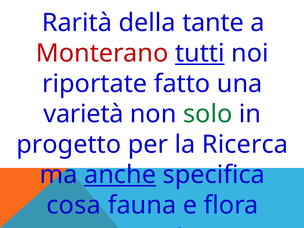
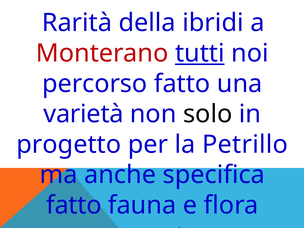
tante: tante -> ibridi (213, 23)
riportate: riportate -> percorso (95, 84)
solo colour: green -> black (208, 114)
Ricerca: Ricerca -> Petrillo (245, 144)
anche underline: present -> none (120, 175)
cosa: cosa -> fatto (74, 205)
